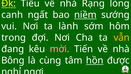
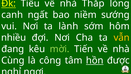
Rạng: Rạng -> Thắp (93, 3)
niềm underline: present -> none (85, 15)
trong: trong -> nhiều (14, 38)
mời colour: pink -> light green (60, 49)
Bông: Bông -> Cùng (13, 60)
cùng: cùng -> công (50, 60)
